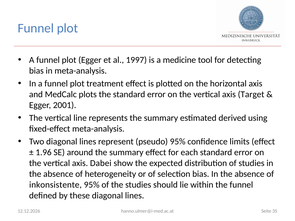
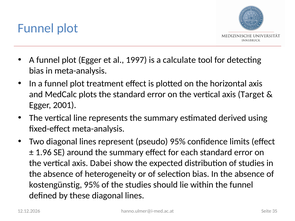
medicine: medicine -> calculate (179, 60)
inkonsistente: inkonsistente -> kostengünstig (56, 185)
